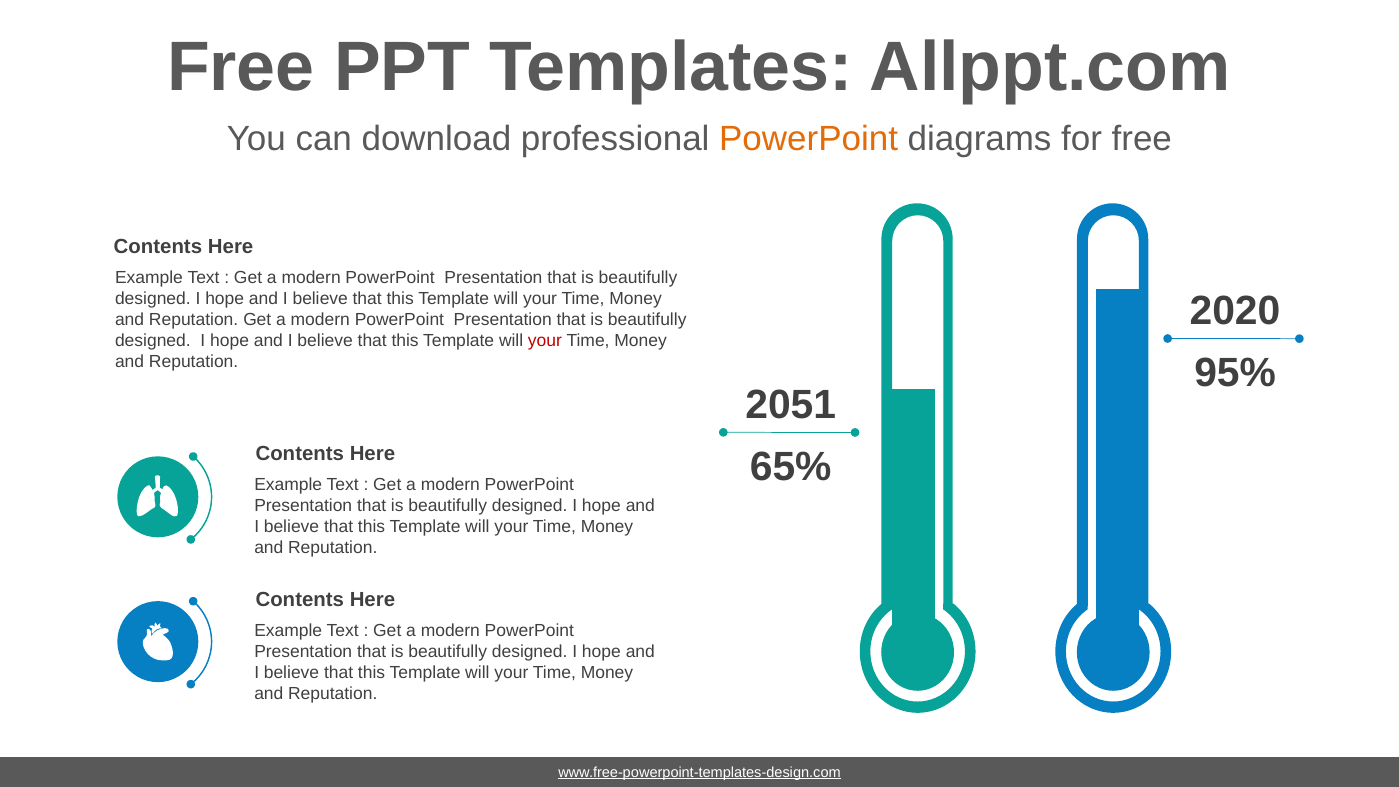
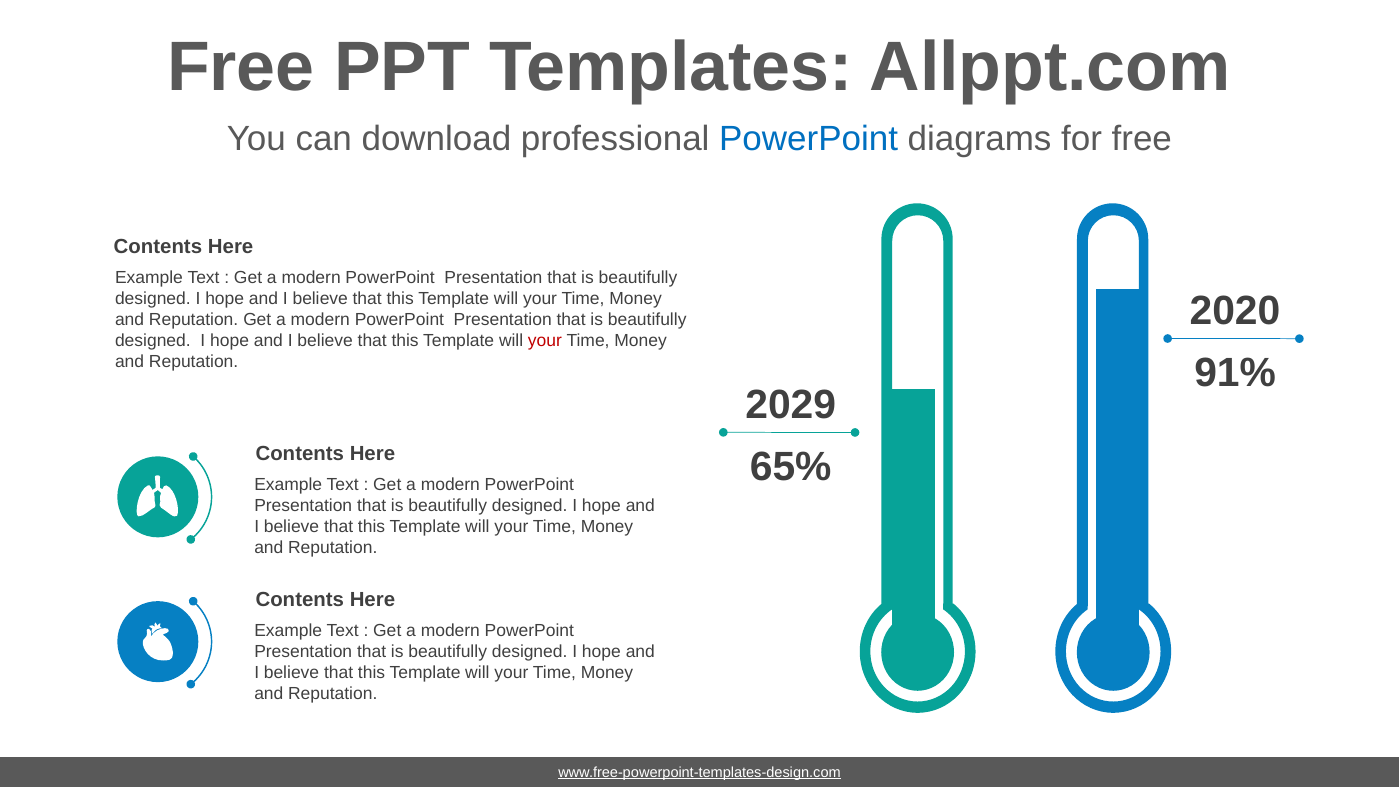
PowerPoint colour: orange -> blue (809, 139)
95%: 95% -> 91% (1235, 373)
2051: 2051 -> 2029 (791, 405)
